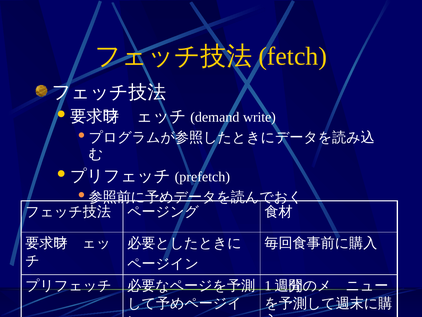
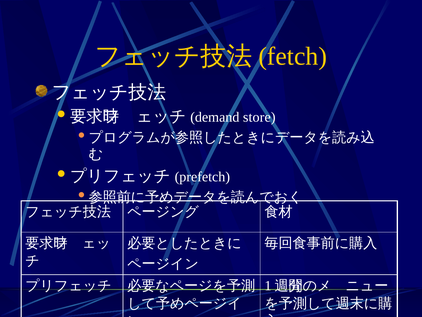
write: write -> store (259, 117)
